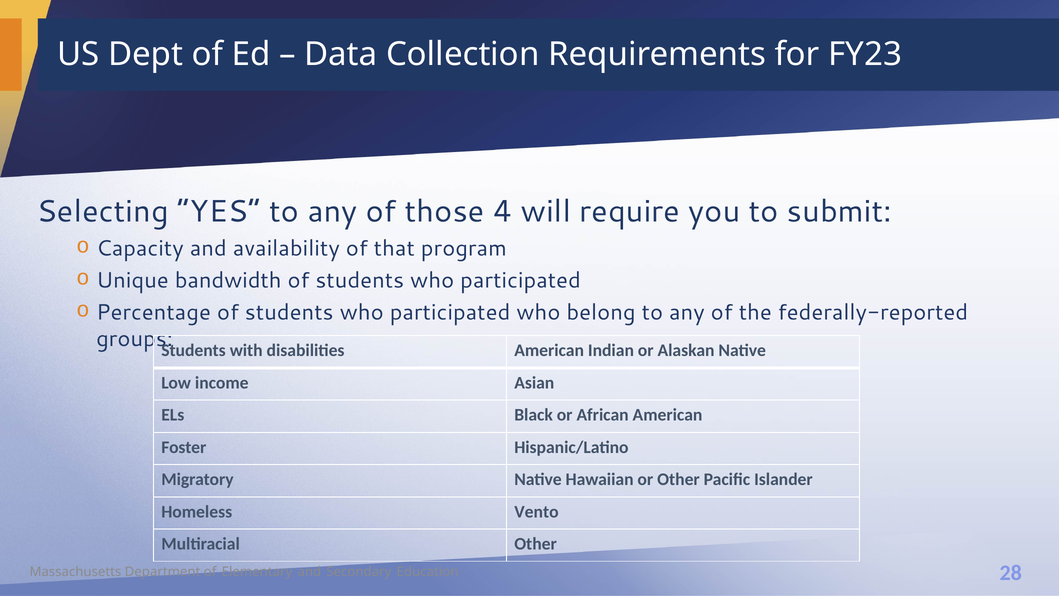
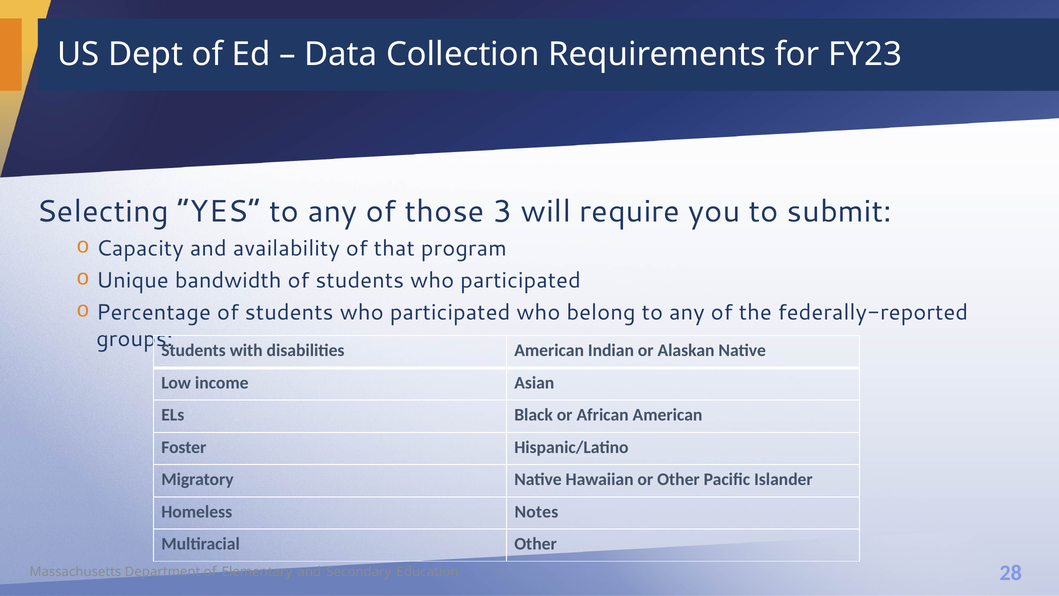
4: 4 -> 3 (503, 212)
Vento: Vento -> Notes (536, 512)
